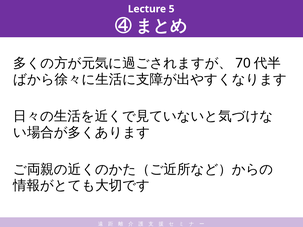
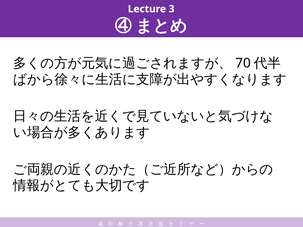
5: 5 -> 3 (172, 9)
